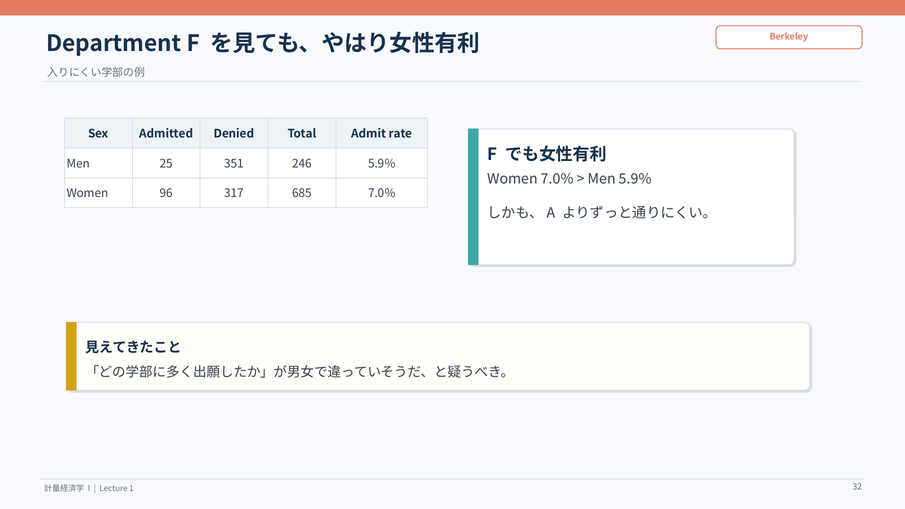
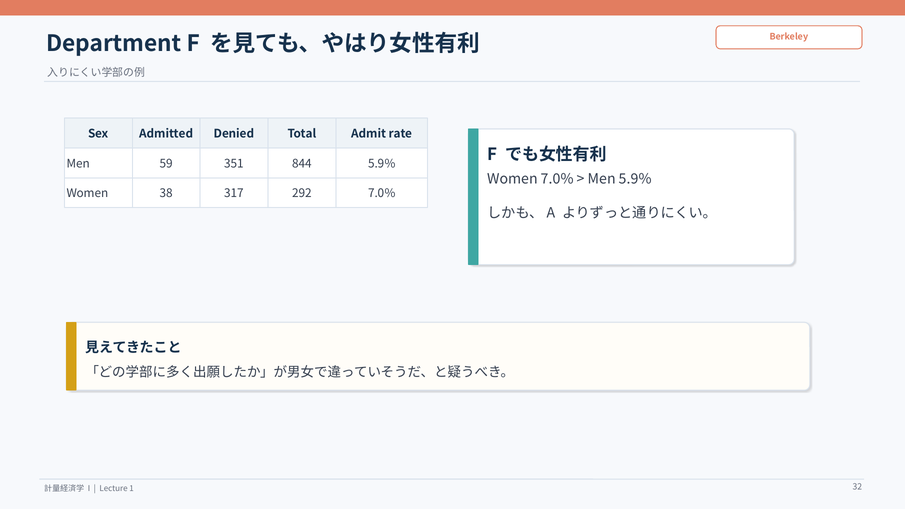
25: 25 -> 59 (166, 164)
246: 246 -> 844 (302, 164)
96: 96 -> 38 (166, 194)
685: 685 -> 292 (302, 194)
